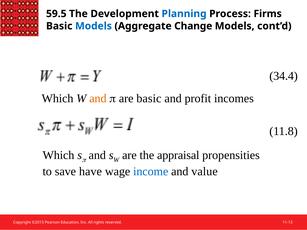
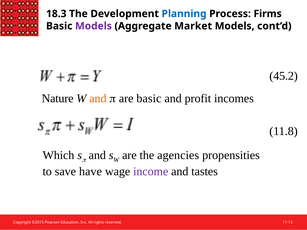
59.5: 59.5 -> 18.3 (56, 14)
Models colour: blue -> purple (93, 26)
Change: Change -> Market (193, 26)
34.4: 34.4 -> 45.2 (284, 76)
Which: Which -> Nature (58, 99)
appraisal: appraisal -> agencies (178, 155)
income colour: blue -> purple (151, 172)
value: value -> tastes (205, 172)
